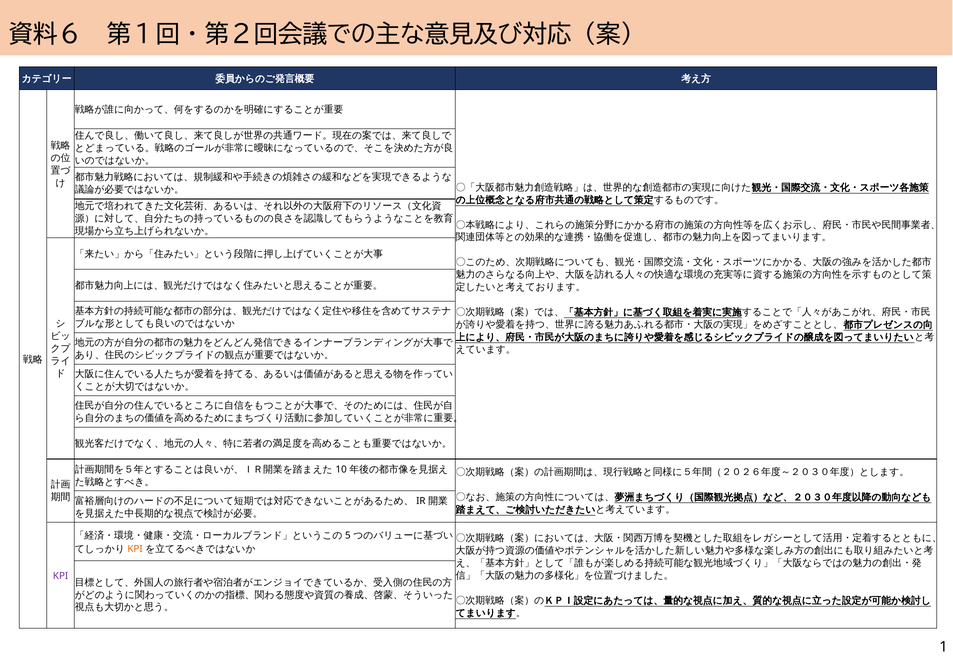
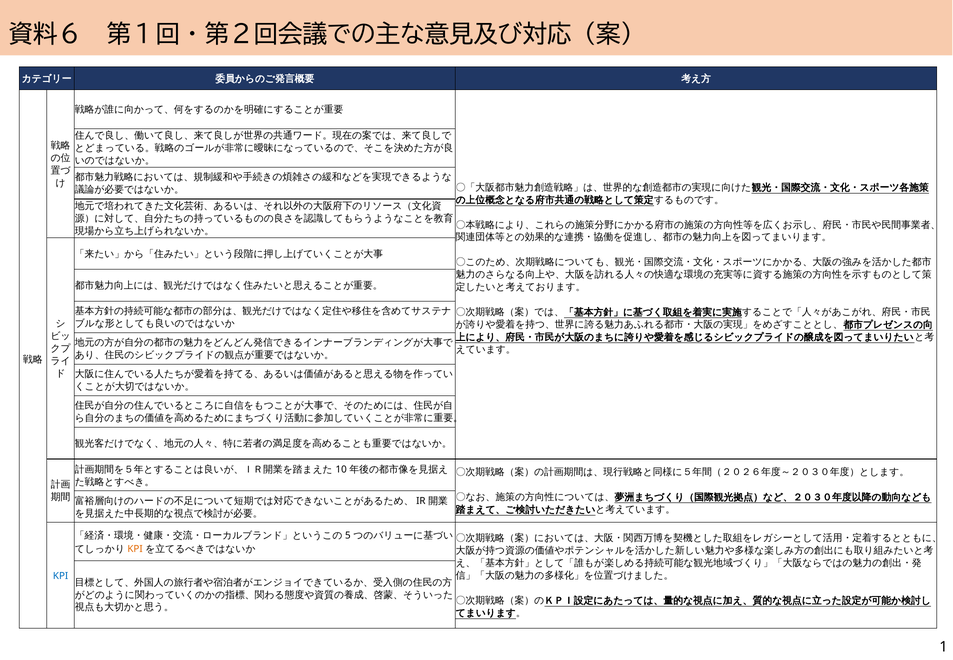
KPI colour: purple -> blue (61, 576)
